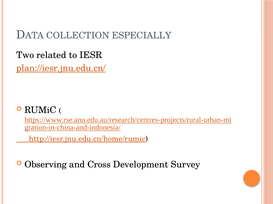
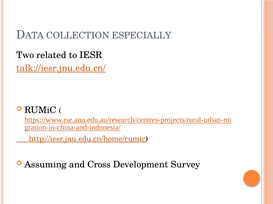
plan://iesr.jnu.edu.cn/: plan://iesr.jnu.edu.cn/ -> talk://iesr.jnu.edu.cn/ (61, 68)
Observing: Observing -> Assuming (46, 165)
